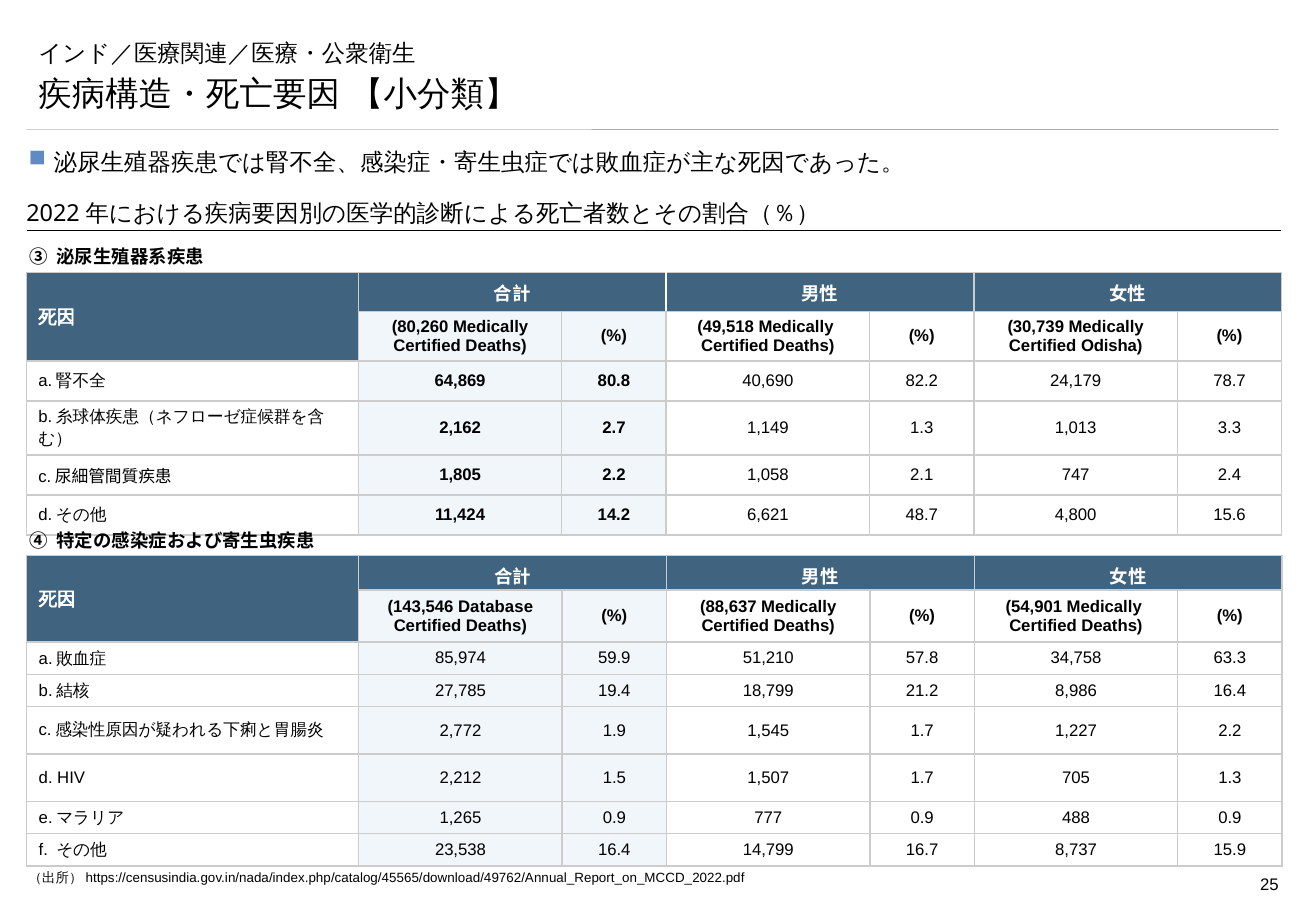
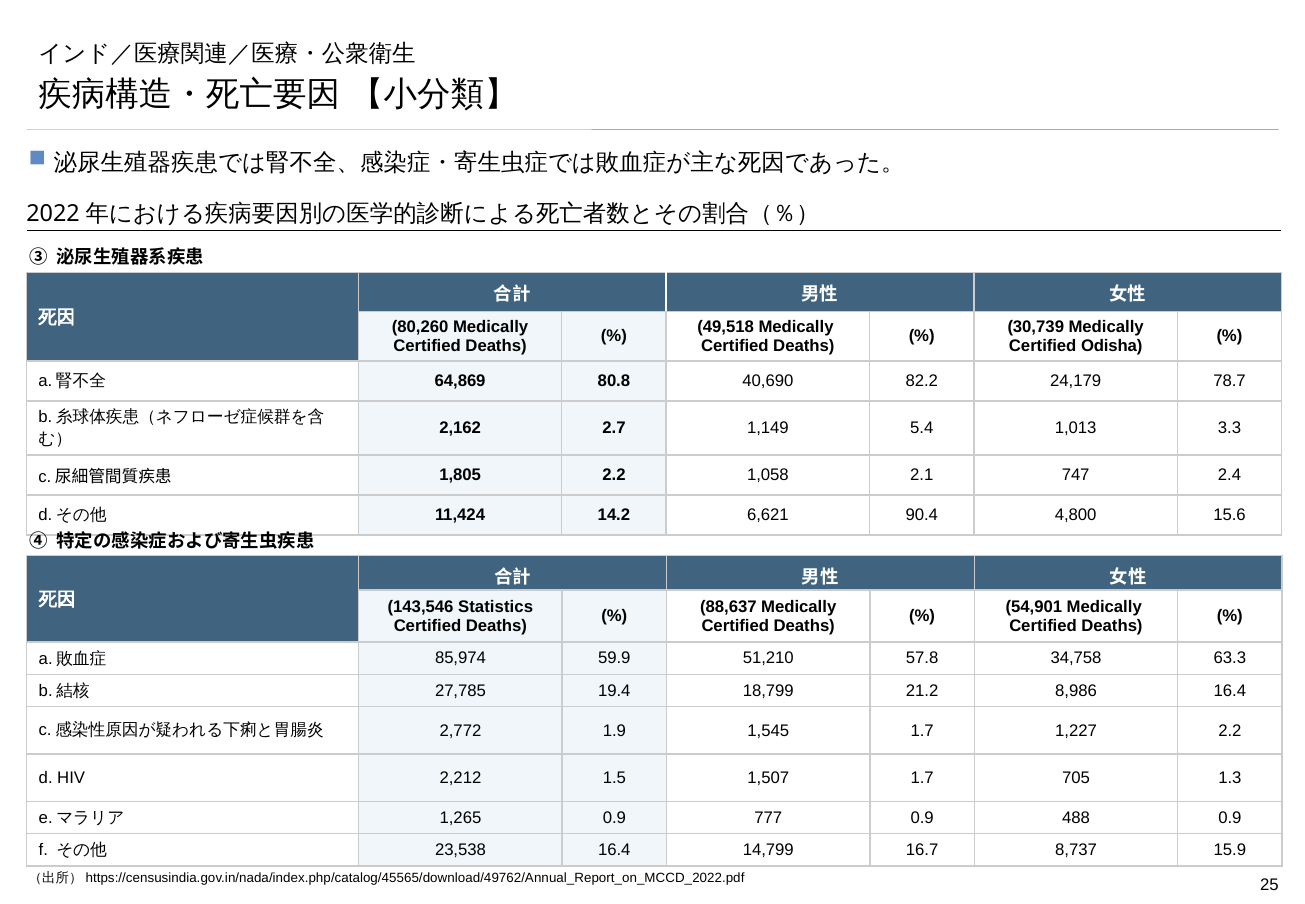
1,149 1.3: 1.3 -> 5.4 (922, 428)
48.7: 48.7 -> 90.4 (922, 515)
Database: Database -> Statistics (496, 606)
